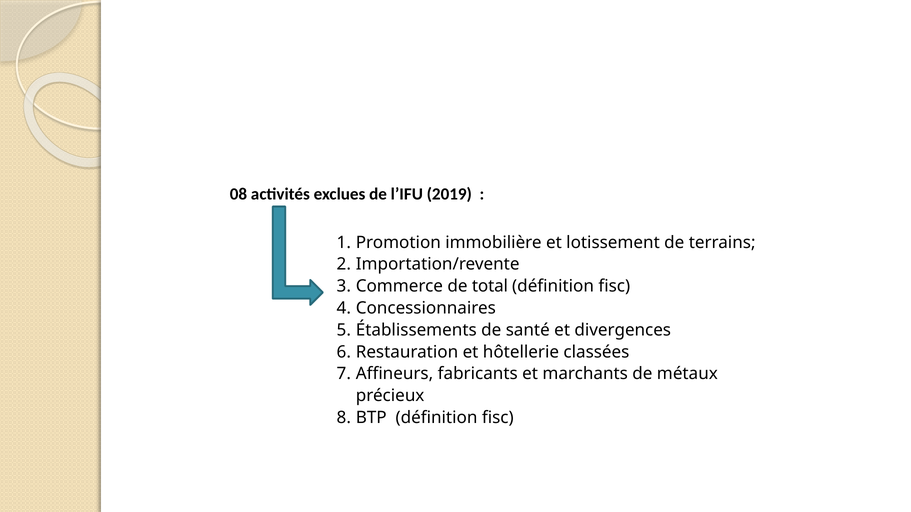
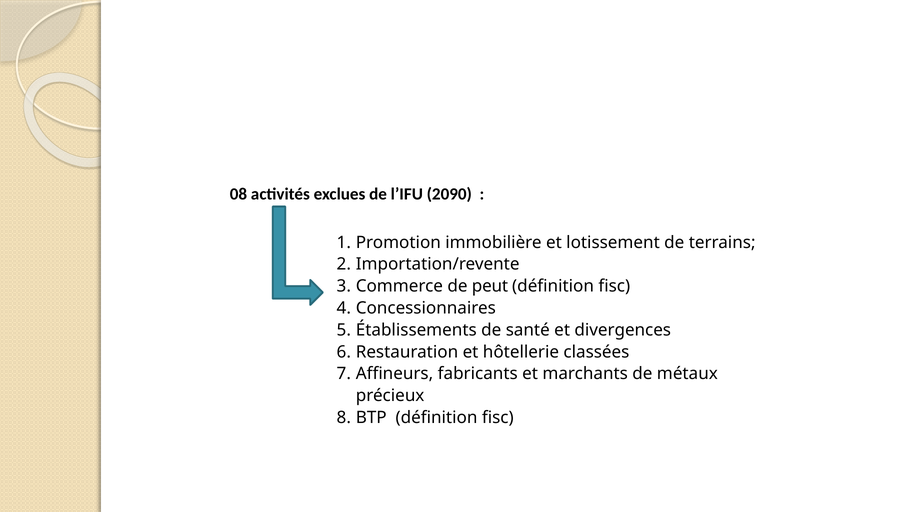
2019: 2019 -> 2090 (449, 194)
total: total -> peut (490, 286)
